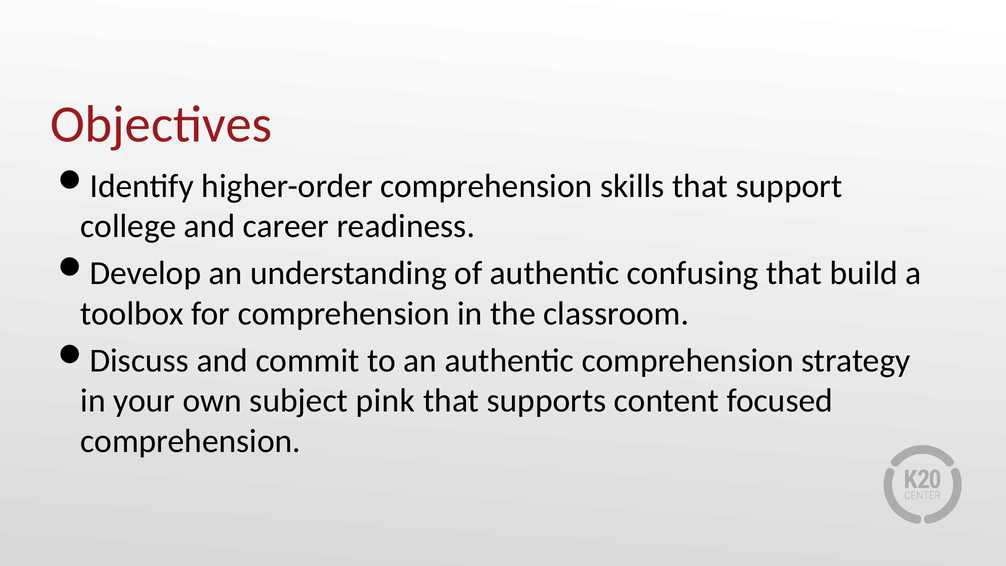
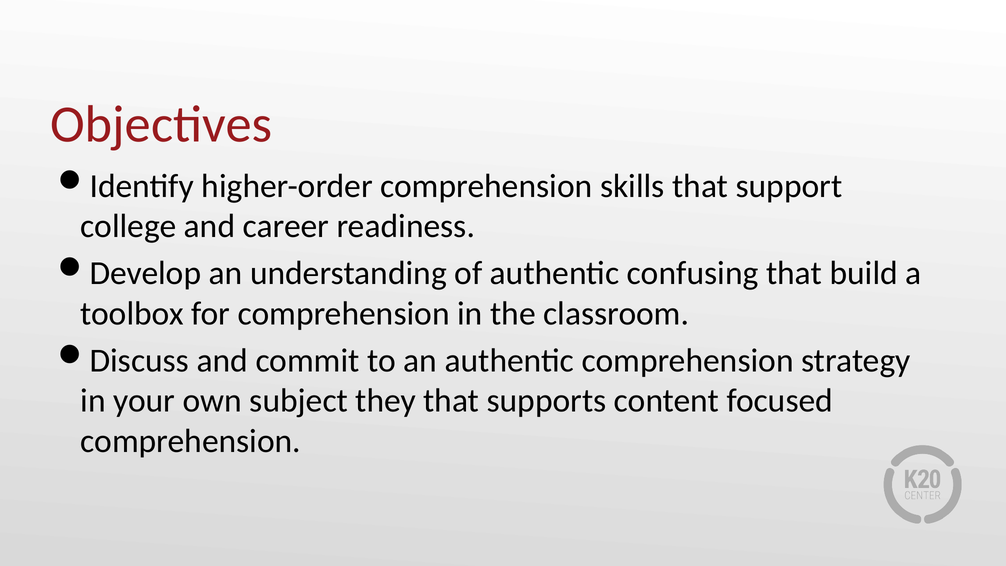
pink: pink -> they (386, 401)
